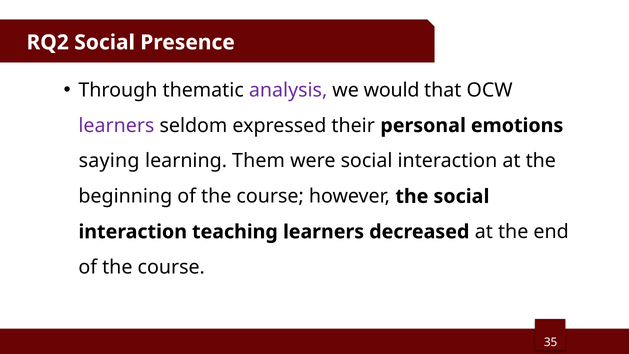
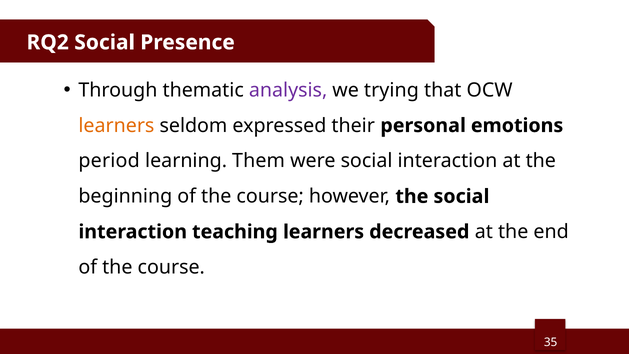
would: would -> trying (391, 90)
learners colour: purple -> orange (116, 126)
saying: saying -> period (109, 161)
